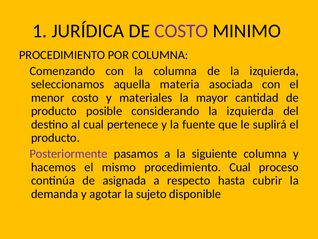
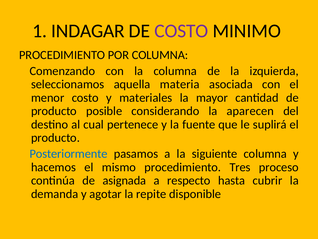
JURÍDICA: JURÍDICA -> INDAGAR (88, 31)
considerando la izquierda: izquierda -> aparecen (250, 111)
Posteriormente colour: purple -> blue (69, 154)
procedimiento Cual: Cual -> Tres (240, 167)
sujeto: sujeto -> repite (151, 194)
